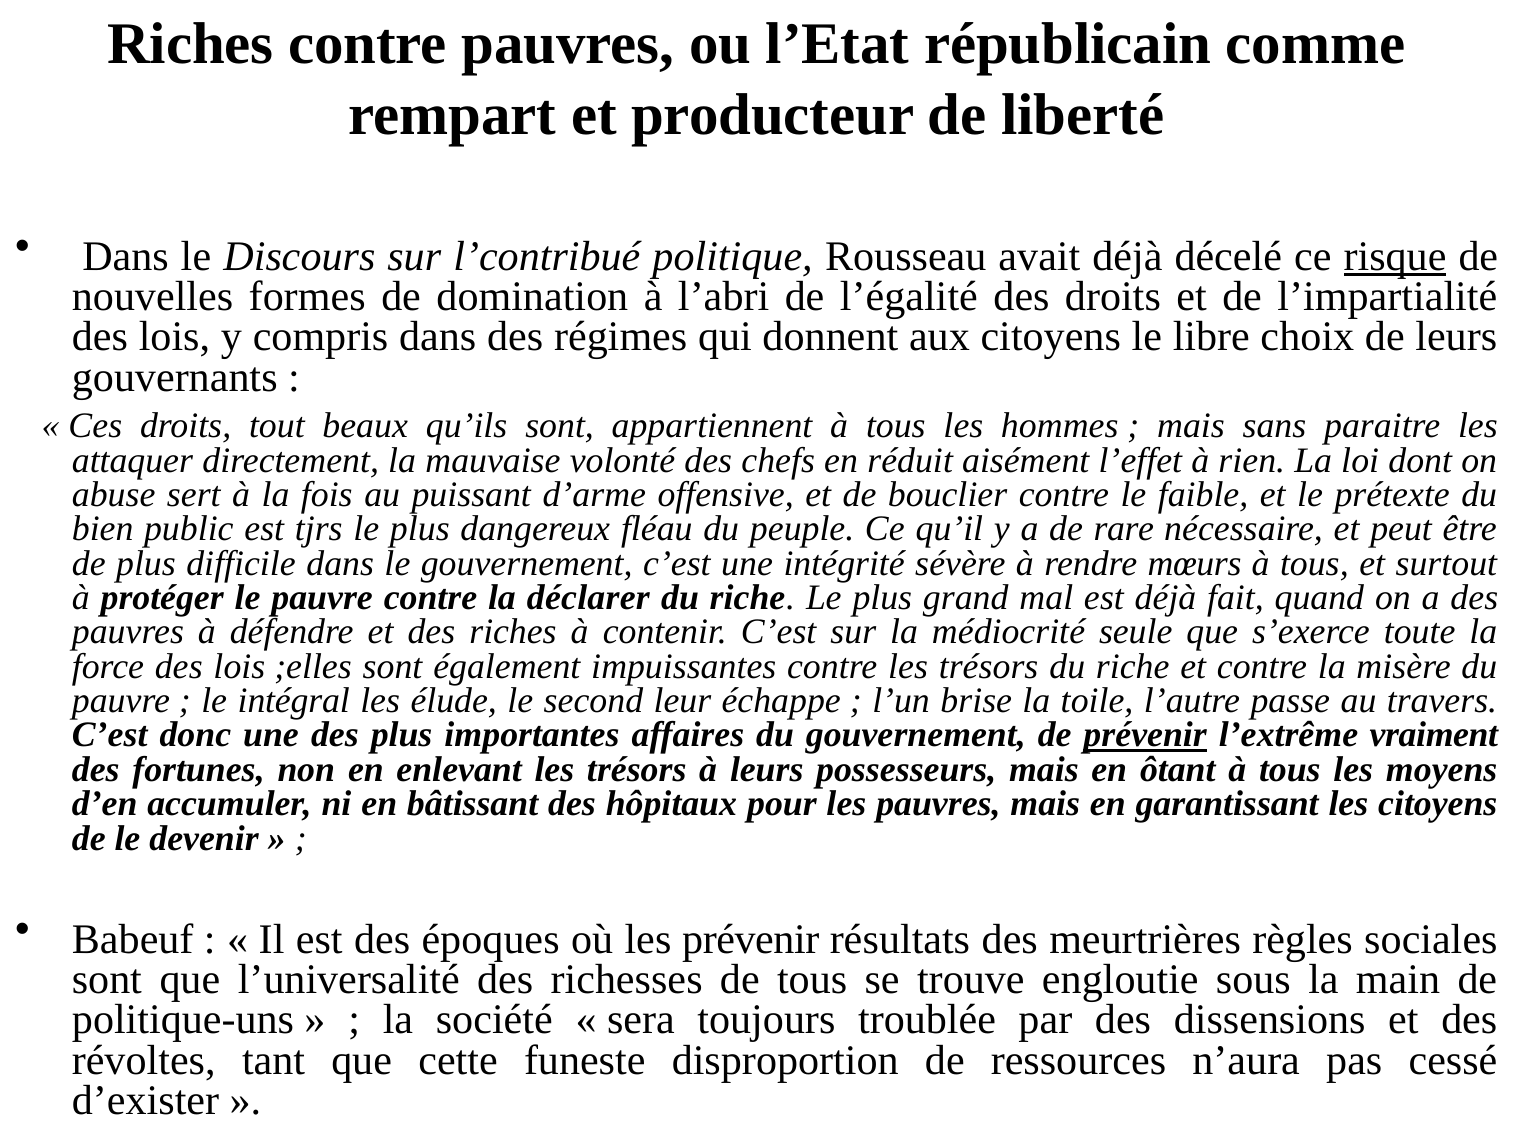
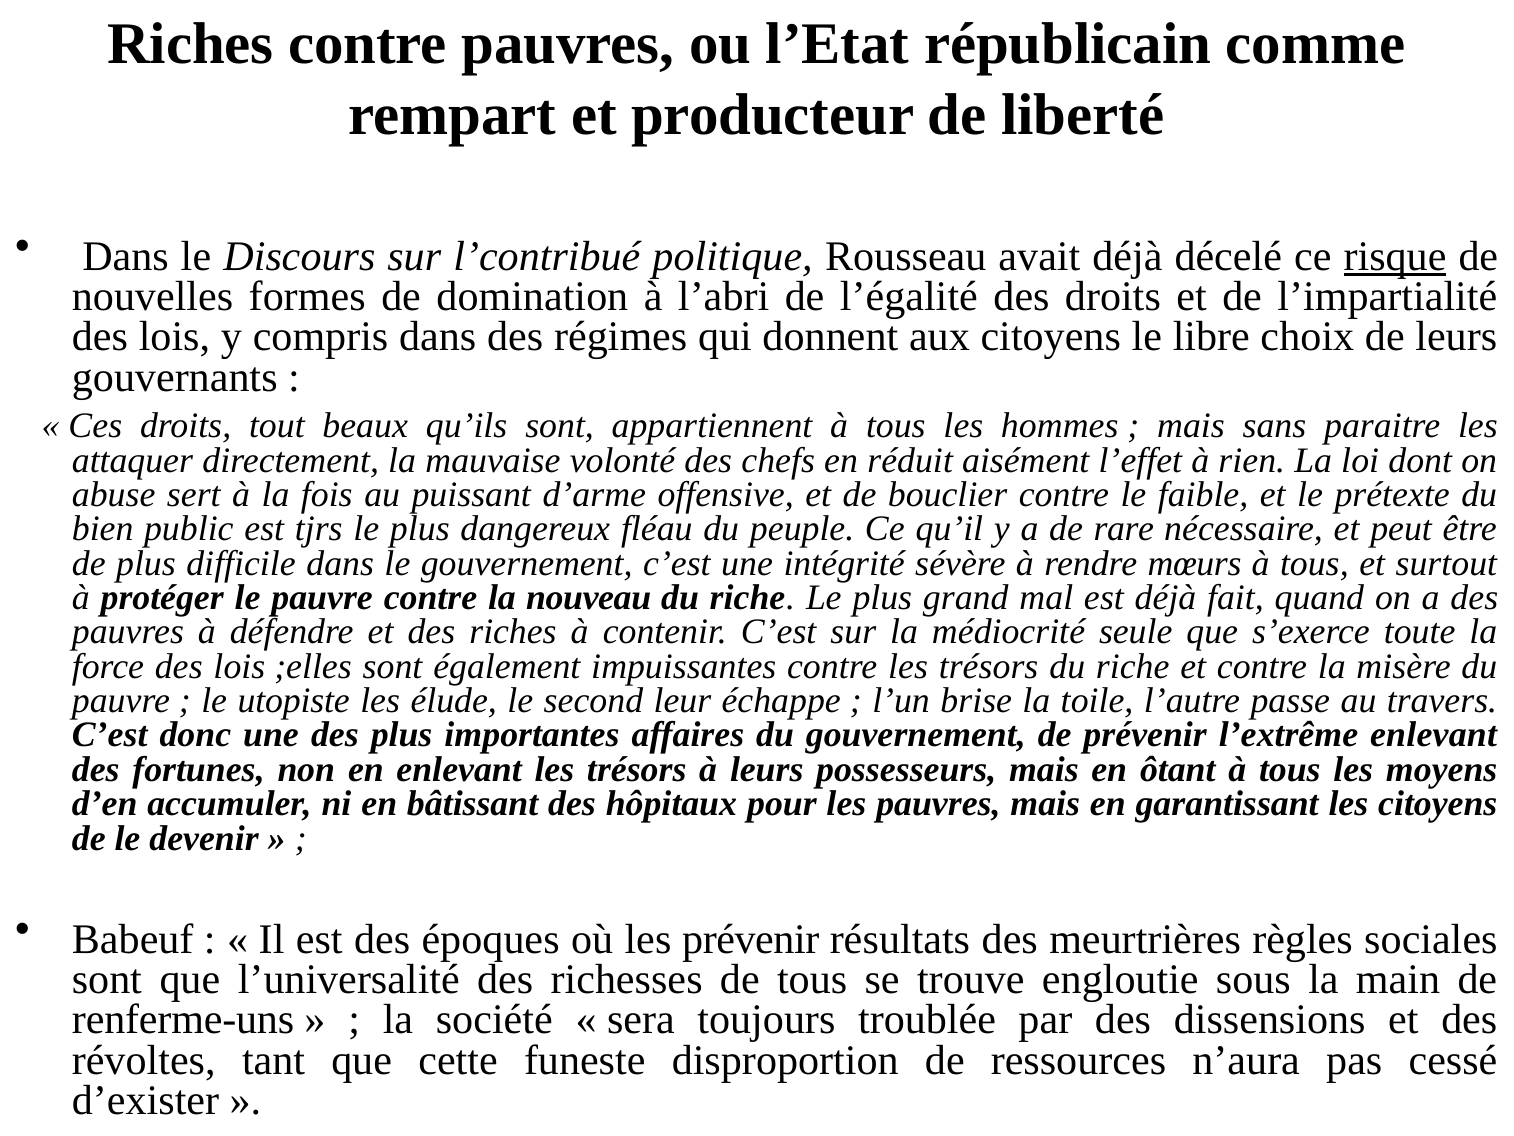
déclarer: déclarer -> nouveau (589, 597)
intégral: intégral -> utopiste (294, 700)
prévenir underline: present -> none (1145, 735)
l’extrême vraiment: vraiment -> enlevant (1434, 735)
politique-uns: politique-uns -> renferme-uns (183, 1020)
